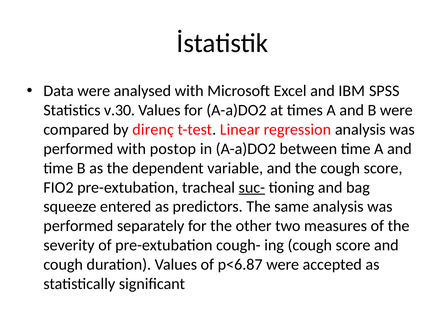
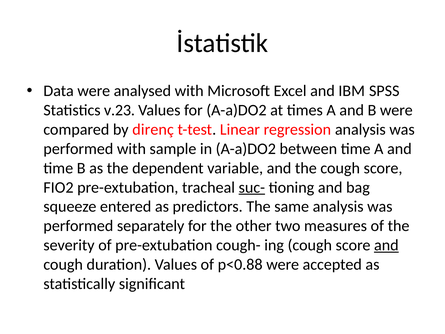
v.30: v.30 -> v.23 (119, 110)
postop: postop -> sample (173, 149)
and underline: none -> present (386, 245)
p<6.87: p<6.87 -> p<0.88 (240, 264)
